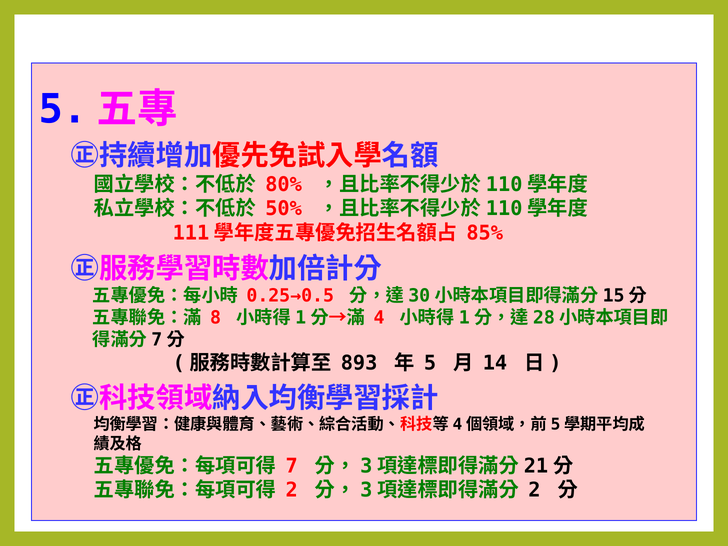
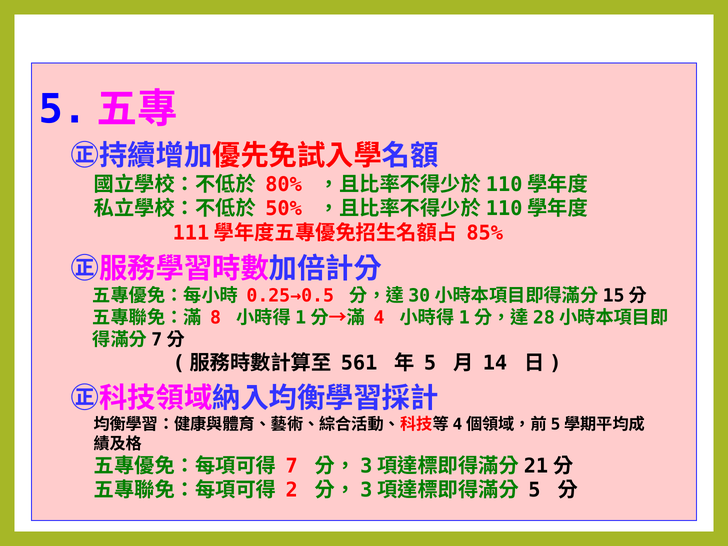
893: 893 -> 561 (359, 363)
2: 2 -> 5 (534, 490)
